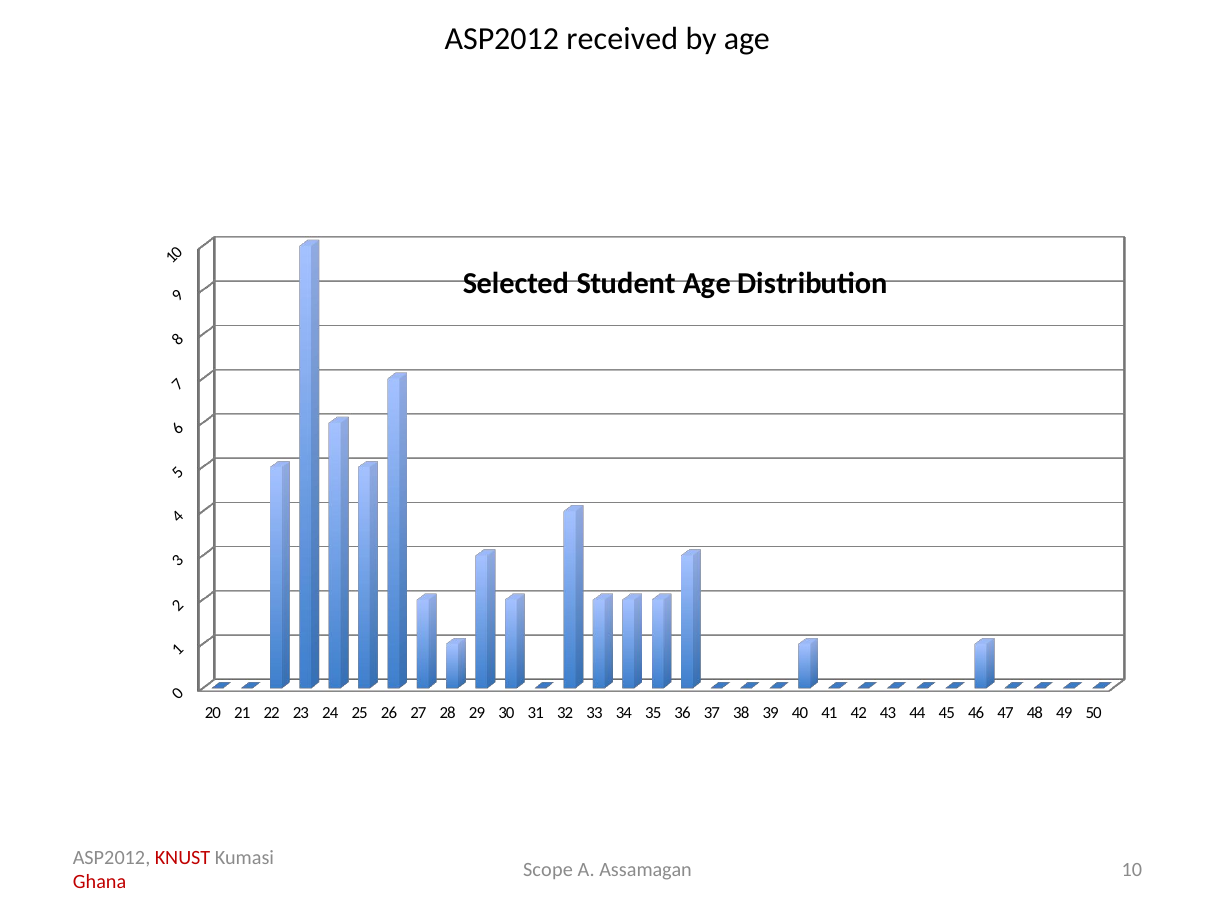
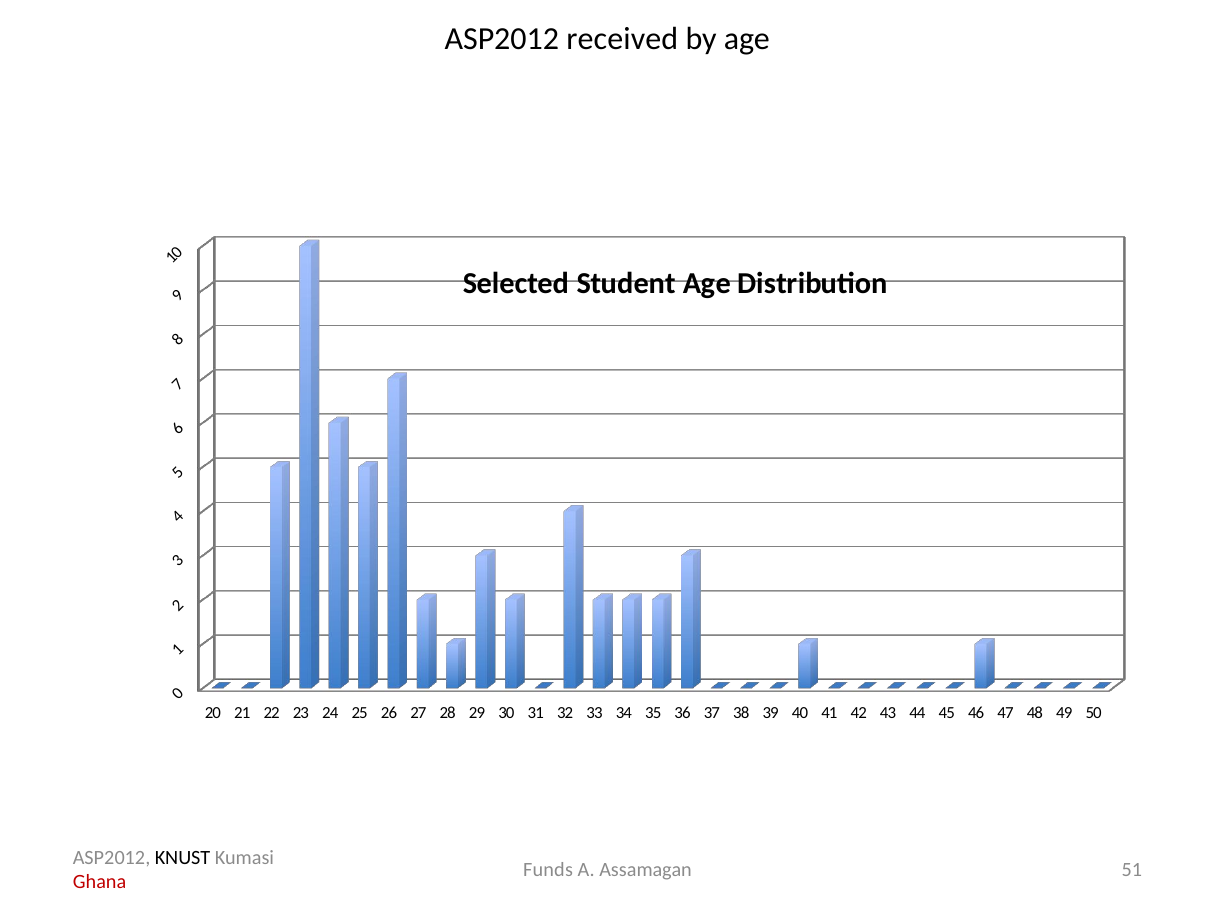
KNUST colour: red -> black (183, 858)
Scope: Scope -> Funds (548, 870)
10: 10 -> 51 (1132, 870)
